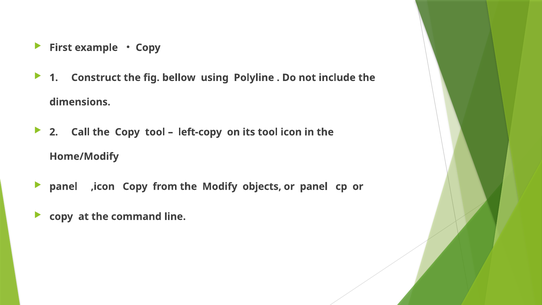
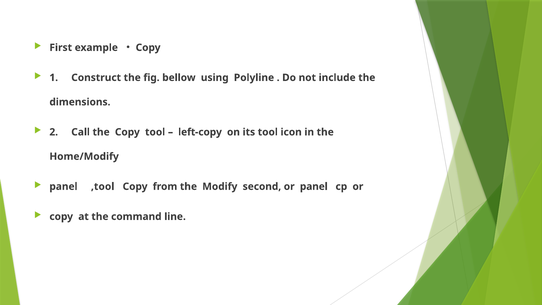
,icon: ,icon -> ,tool (103, 186)
objects: objects -> second (262, 186)
